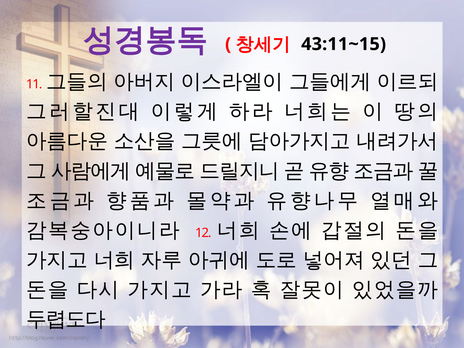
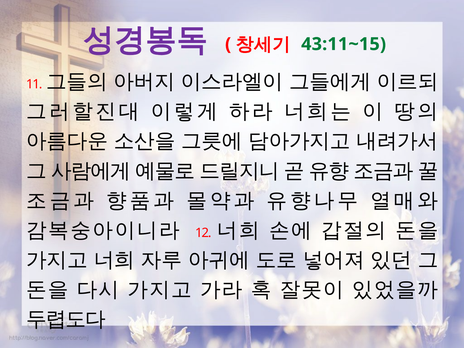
43:11~15 colour: black -> green (344, 44)
